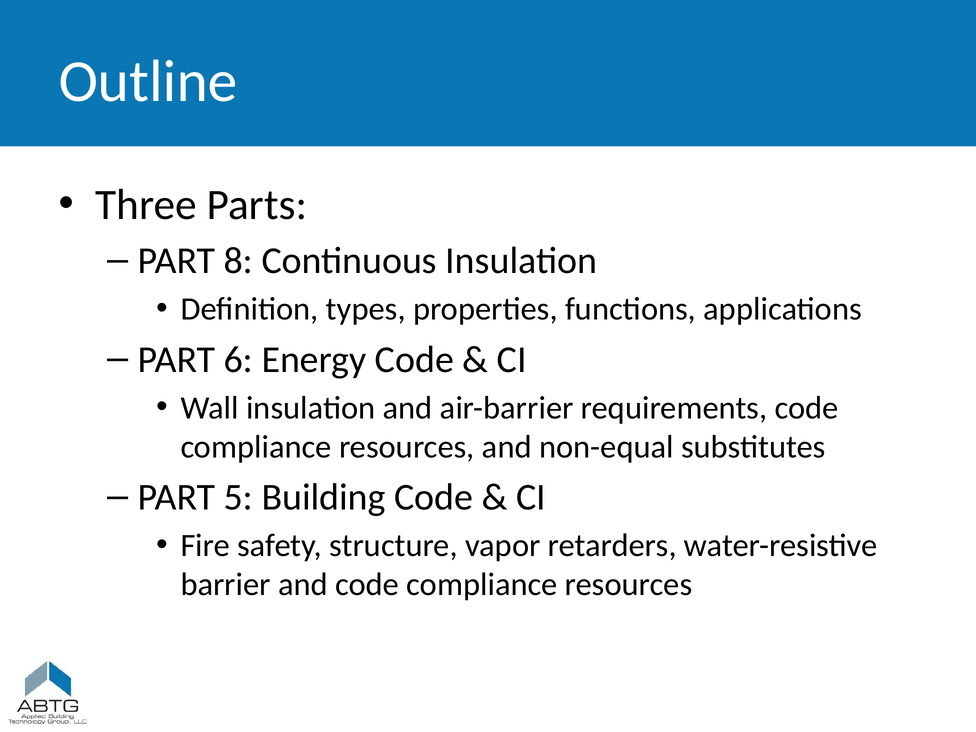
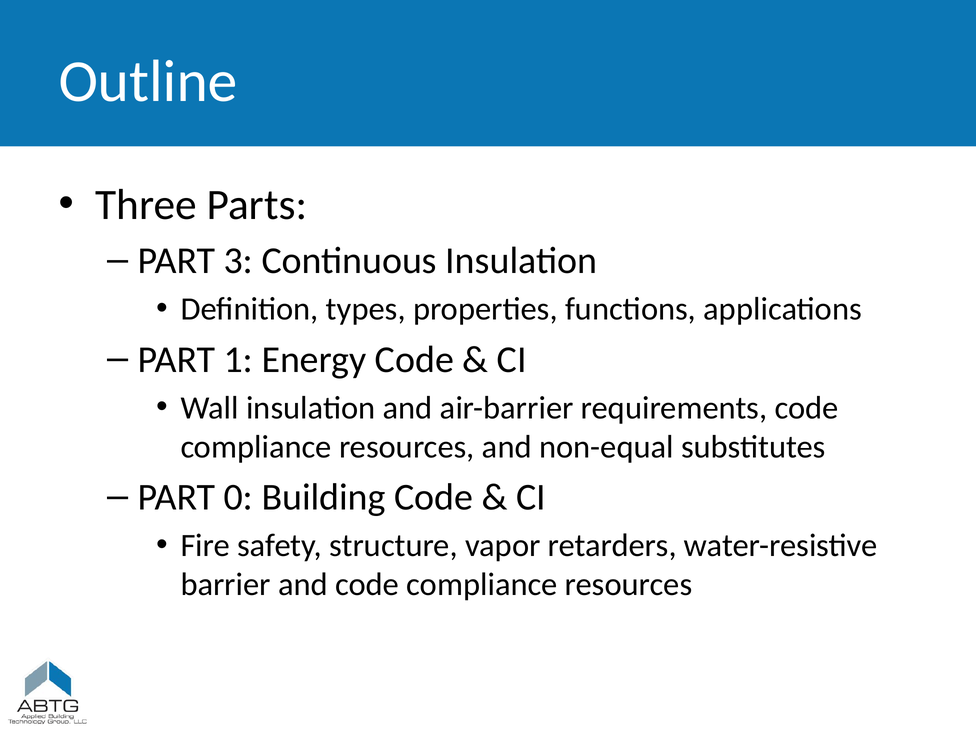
8: 8 -> 3 (238, 261)
6: 6 -> 1 (238, 360)
5: 5 -> 0 (238, 497)
